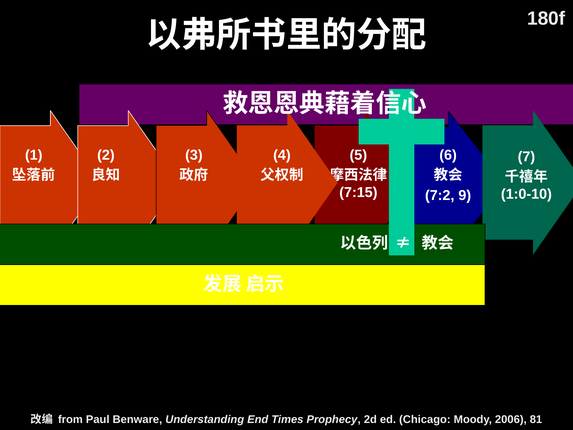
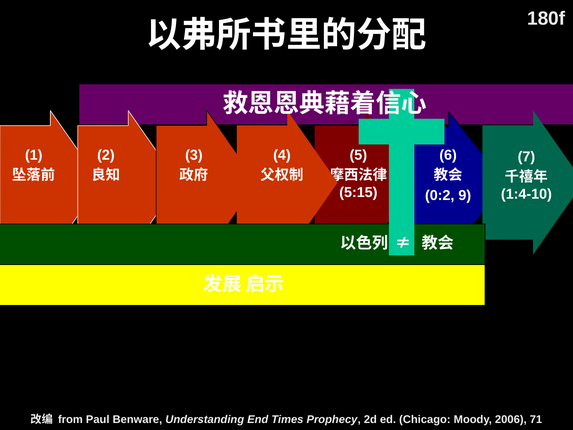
7:15: 7:15 -> 5:15 (358, 192)
1:0-10: 1:0-10 -> 1:4-10 (526, 194)
7:2: 7:2 -> 0:2 (440, 195)
81: 81 -> 71 (536, 419)
